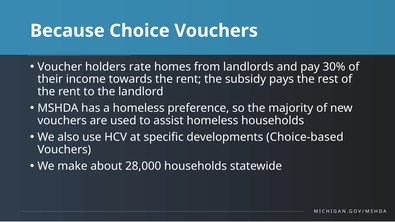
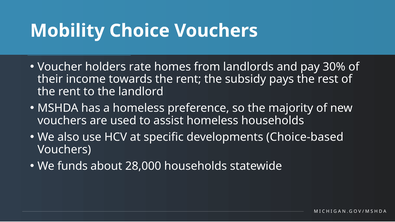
Because: Because -> Mobility (67, 31)
make: make -> funds (73, 166)
